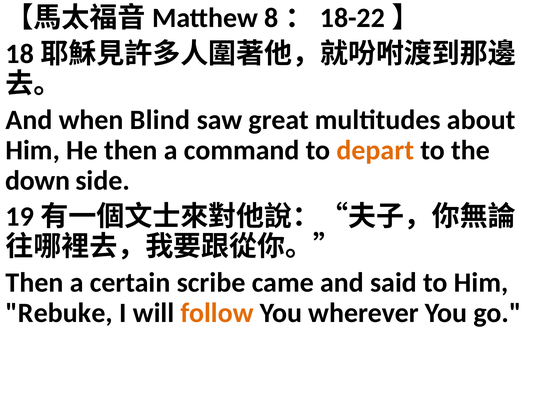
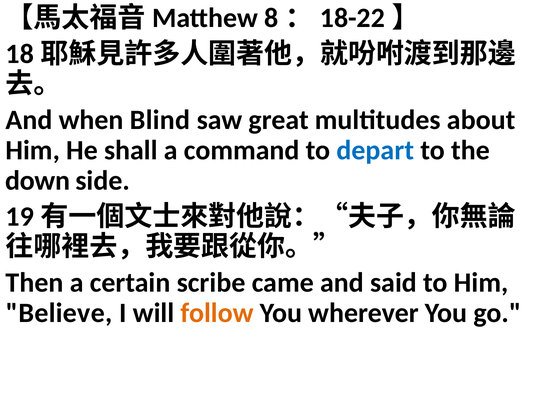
He then: then -> shall (131, 150)
depart colour: orange -> blue (375, 150)
Rebuke: Rebuke -> Believe (59, 313)
